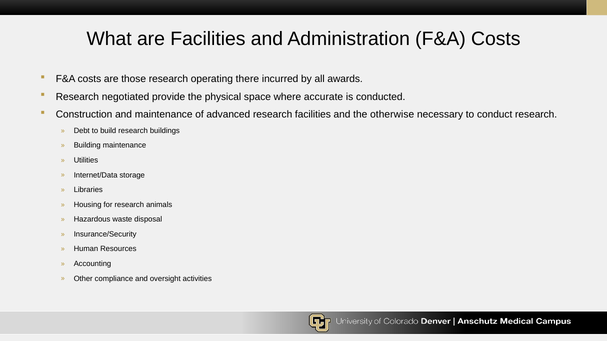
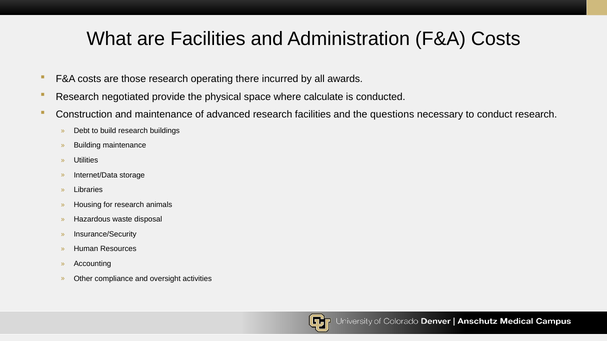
accurate: accurate -> calculate (324, 97)
otherwise: otherwise -> questions (392, 115)
